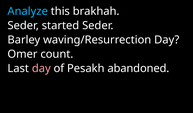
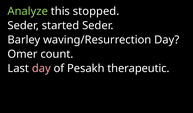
Analyze colour: light blue -> light green (28, 11)
brakhah: brakhah -> stopped (96, 11)
abandoned: abandoned -> therapeutic (138, 68)
